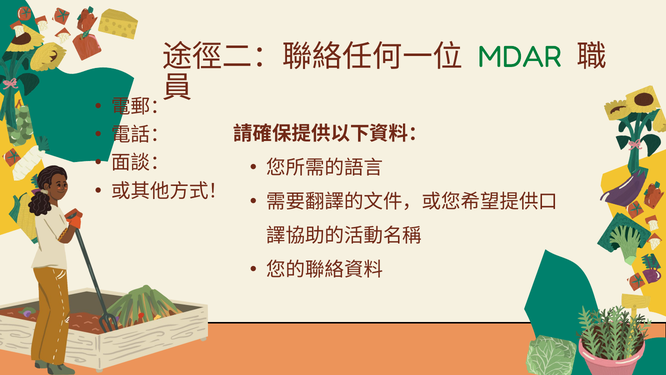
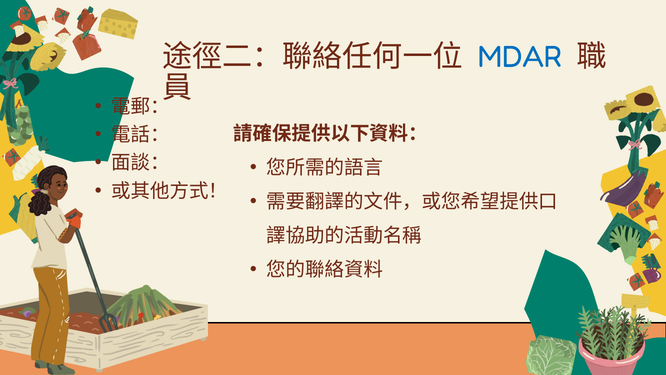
MDAR colour: green -> blue (520, 57)
